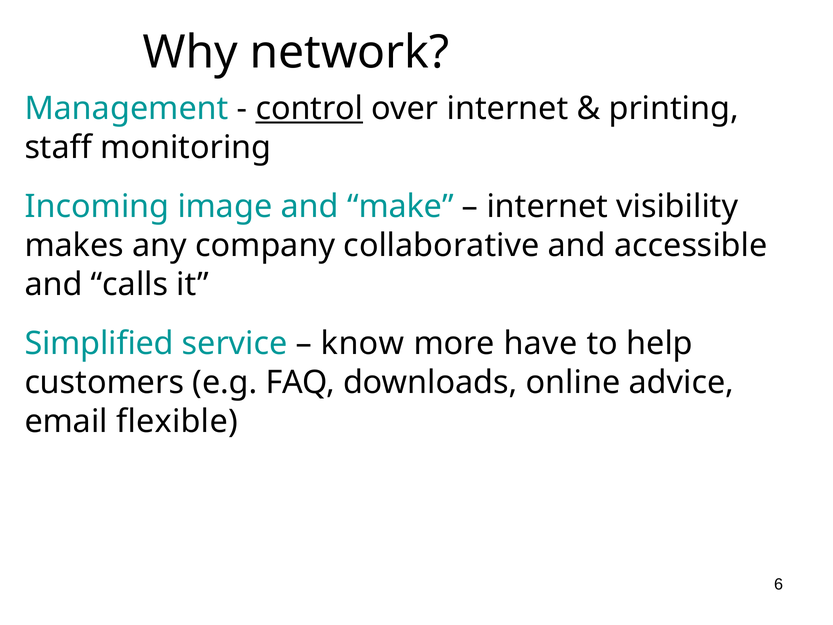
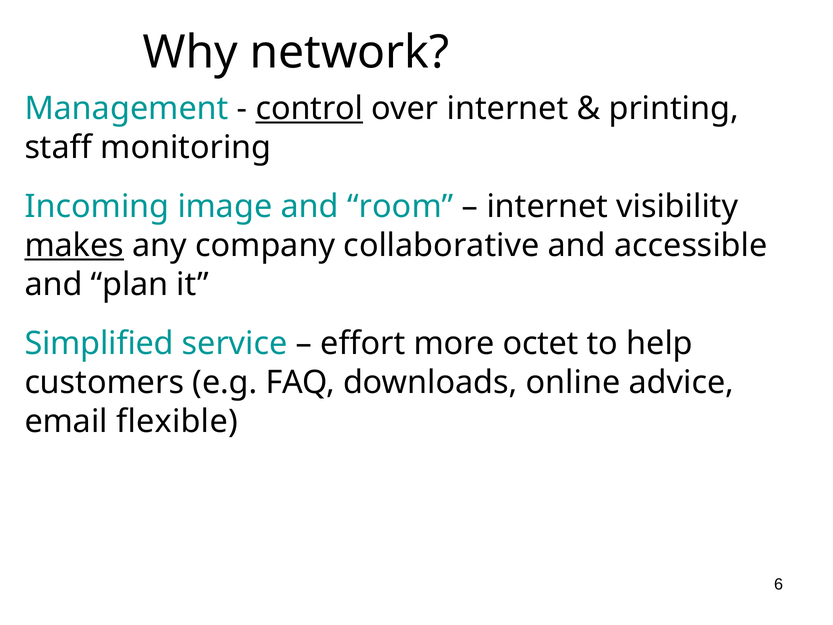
make: make -> room (400, 207)
makes underline: none -> present (74, 246)
calls: calls -> plan (130, 284)
know: know -> effort (363, 344)
have: have -> octet (541, 344)
